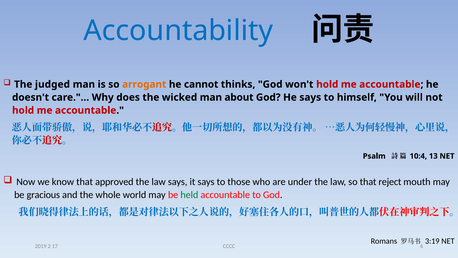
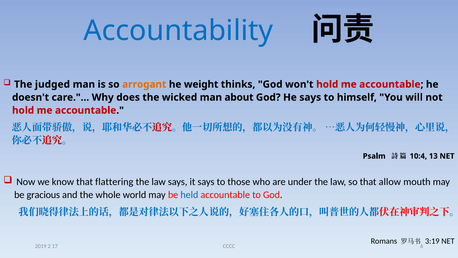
cannot: cannot -> weight (201, 84)
approved: approved -> flattering (114, 182)
reject: reject -> allow (390, 182)
held colour: green -> blue (189, 195)
